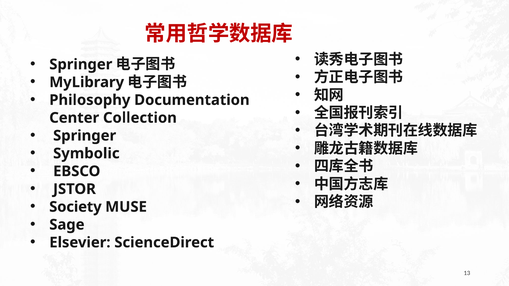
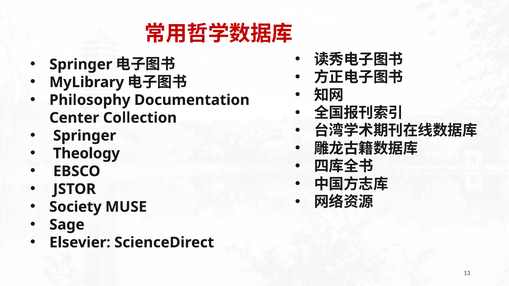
Symbolic: Symbolic -> Theology (86, 154)
